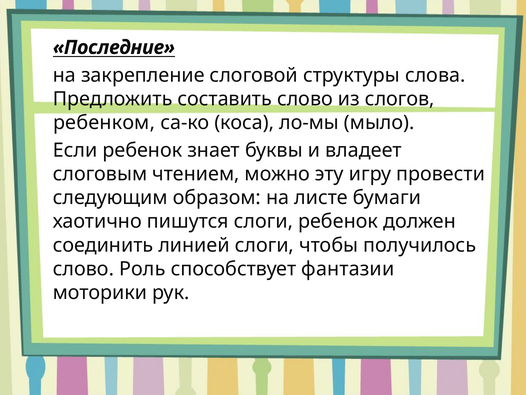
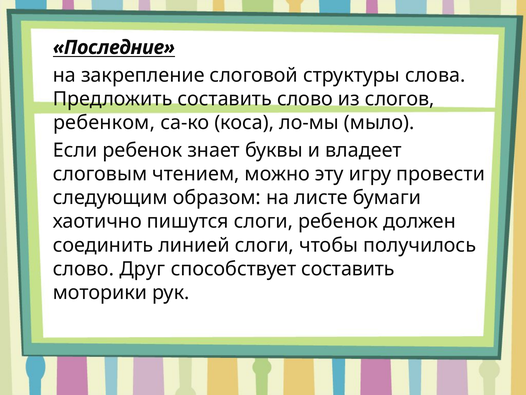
Роль: Роль -> Друг (142, 269)
способствует фантазии: фантазии -> составить (348, 269)
